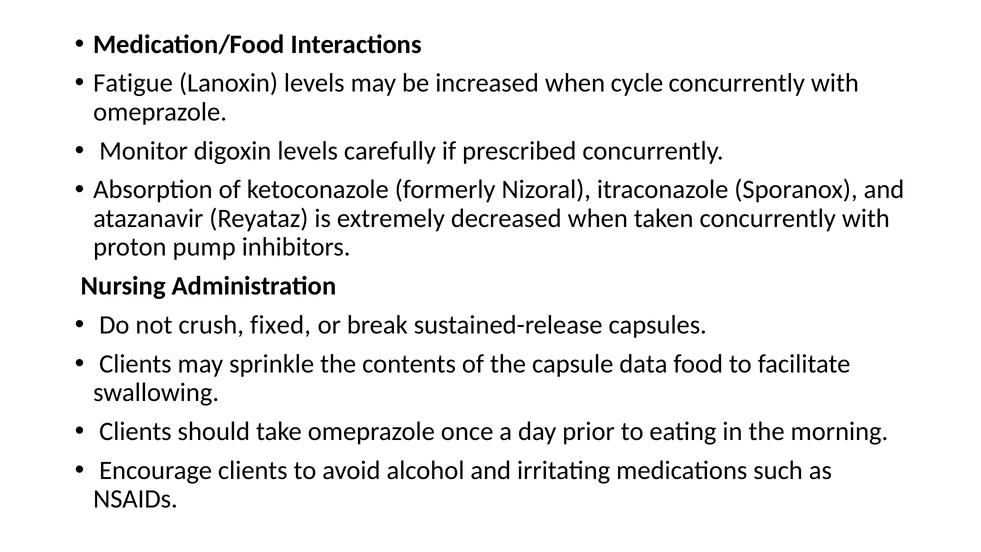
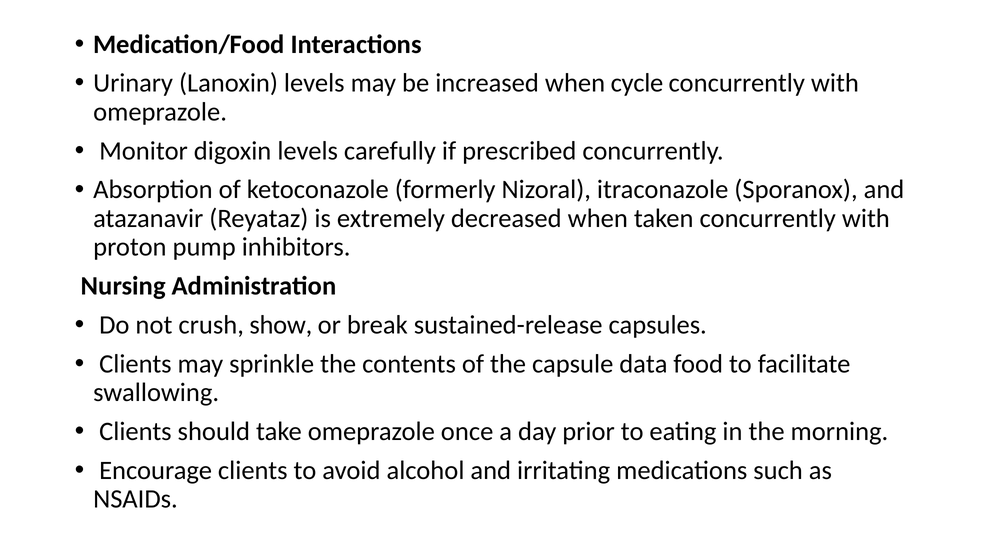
Fatigue: Fatigue -> Urinary (133, 83)
fixed: fixed -> show (281, 325)
